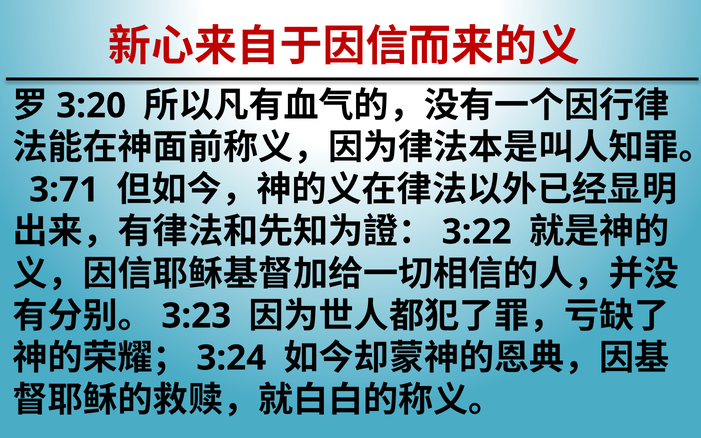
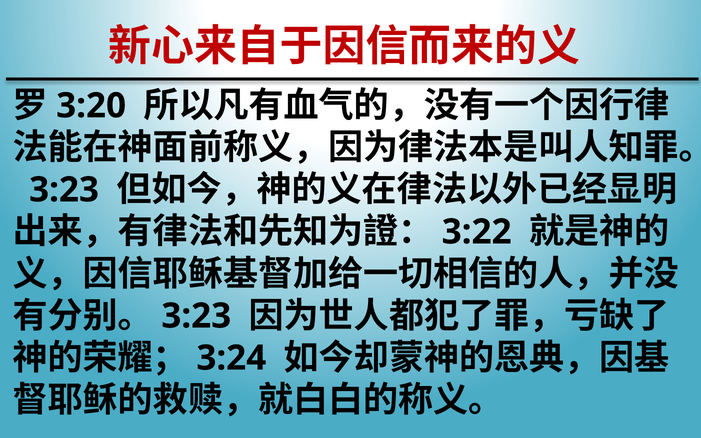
3:71: 3:71 -> 3:23 (64, 190)
